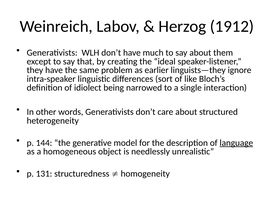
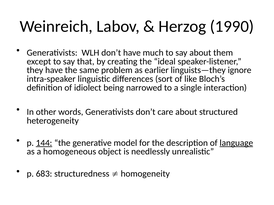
1912: 1912 -> 1990 (232, 27)
144 underline: none -> present (44, 143)
131: 131 -> 683 (44, 174)
